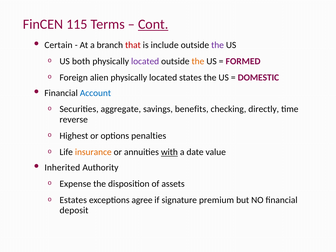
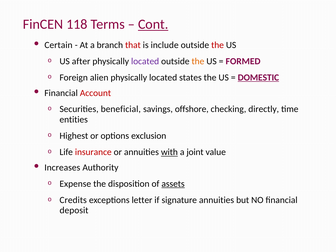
115: 115 -> 118 (77, 24)
the colour: purple -> red (218, 45)
both: both -> after (81, 61)
DOMESTIC underline: none -> present (258, 78)
Account colour: blue -> red (95, 93)
aggregate: aggregate -> beneficial (121, 109)
benefits: benefits -> offshore (192, 109)
reverse: reverse -> entities (74, 119)
penalties: penalties -> exclusion (149, 136)
insurance colour: orange -> red (93, 152)
date: date -> joint (195, 152)
Inherited: Inherited -> Increases (62, 168)
assets underline: none -> present (173, 184)
Estates: Estates -> Credits (73, 200)
agree: agree -> letter (142, 200)
signature premium: premium -> annuities (217, 200)
